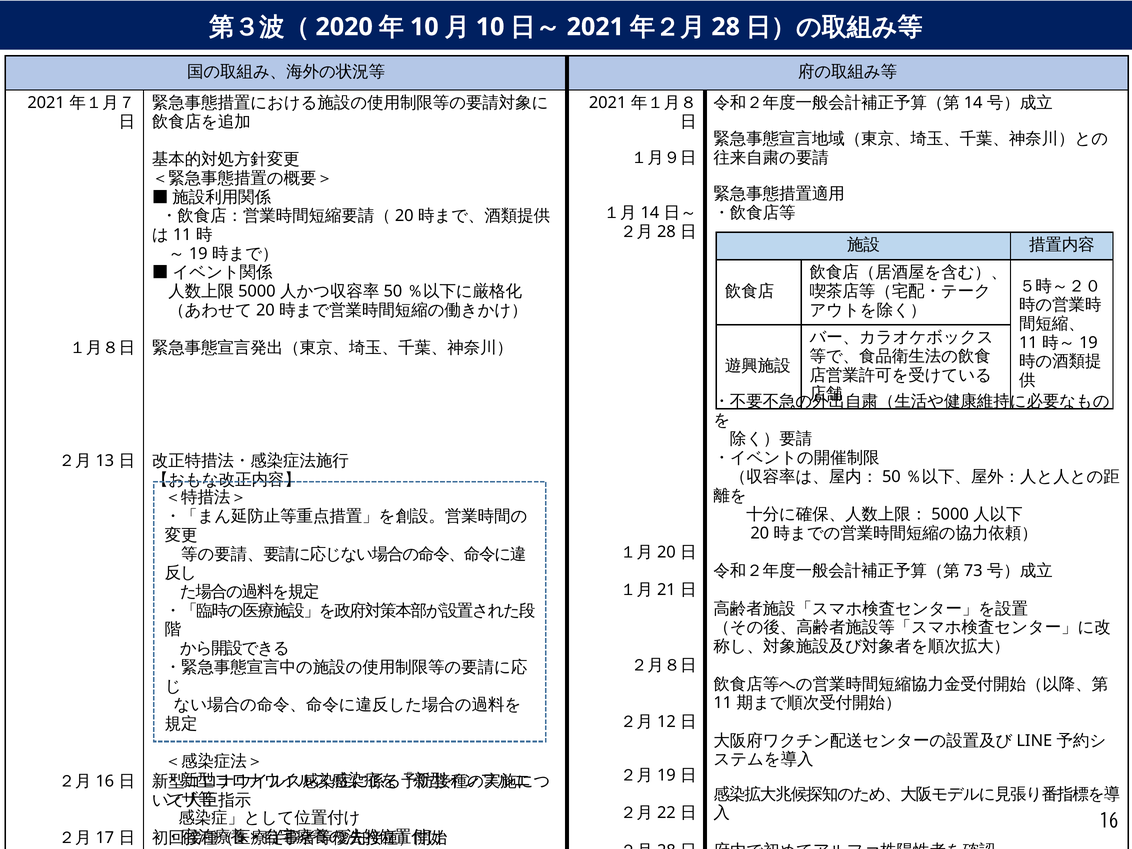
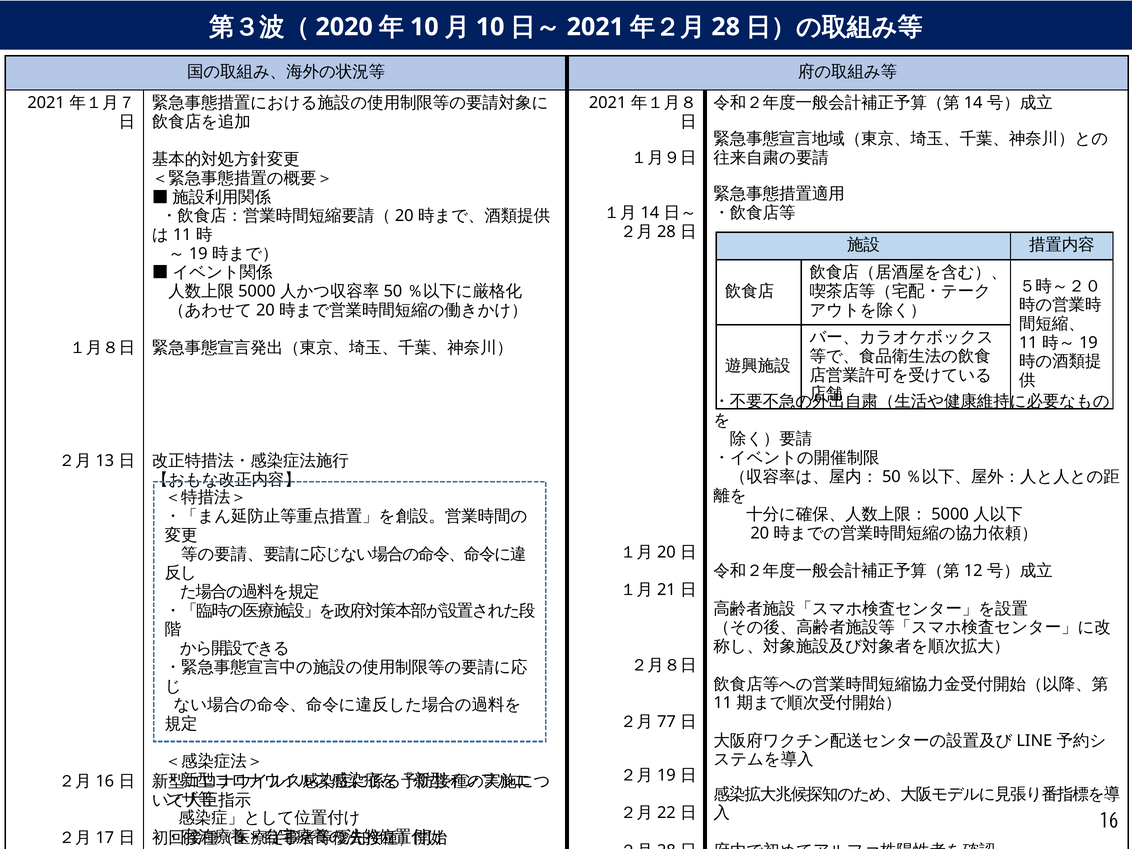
73: 73 -> 12 (973, 571)
12: 12 -> 77 (666, 722)
